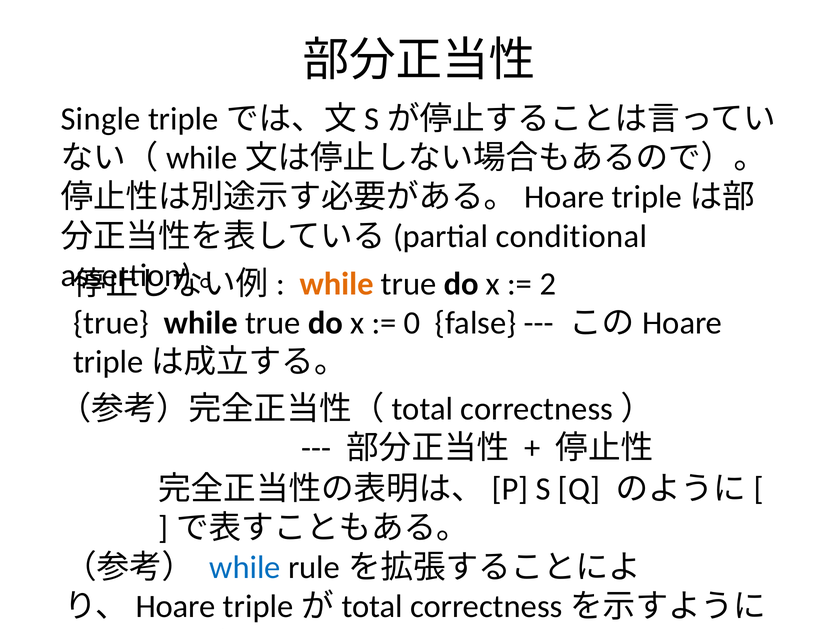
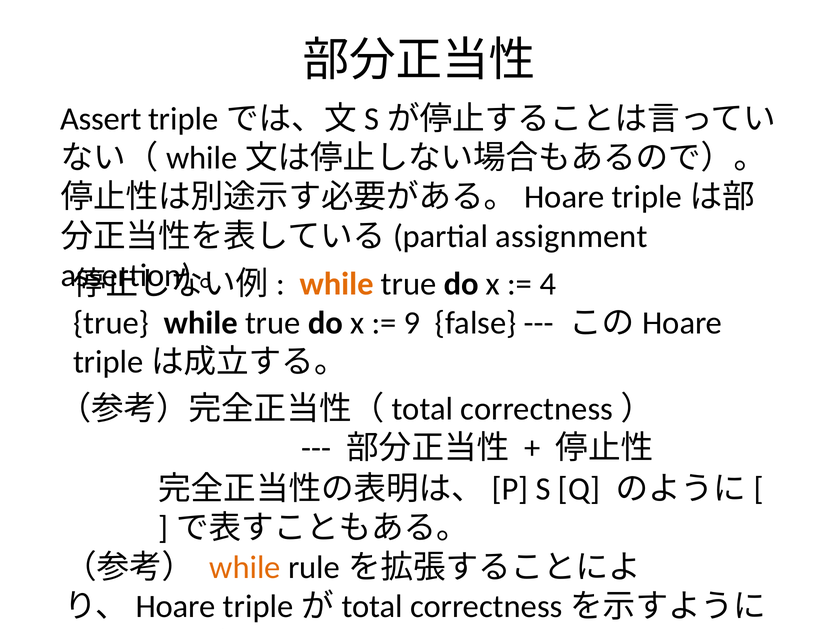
Single: Single -> Assert (101, 119)
conditional: conditional -> assignment (571, 236)
2: 2 -> 4 (548, 284)
0: 0 -> 9 (412, 323)
while colour: blue -> orange (245, 567)
